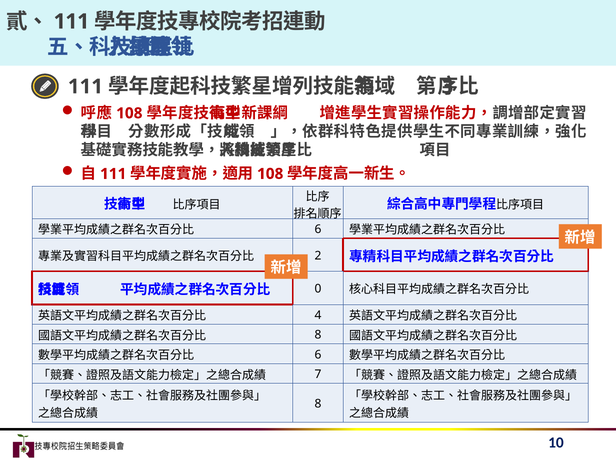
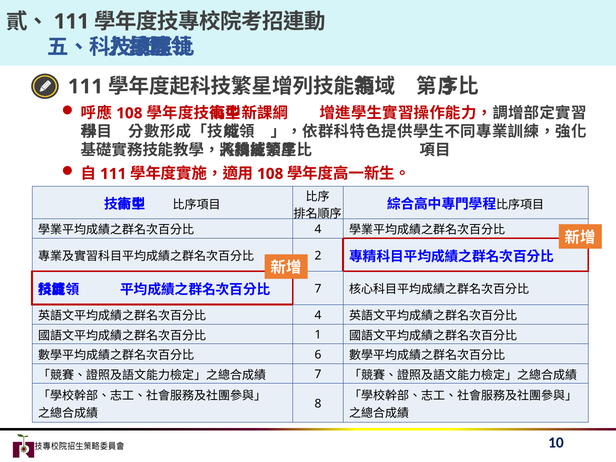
6: 6 -> 4 (318, 229)
0: 0 -> 7 (318, 289)
8: 8 -> 1 (318, 335)
